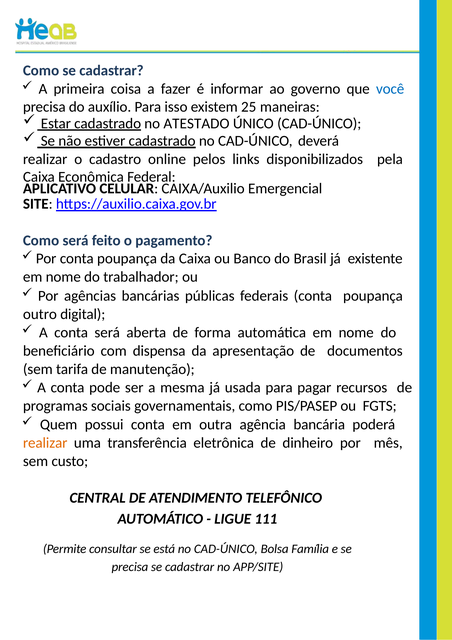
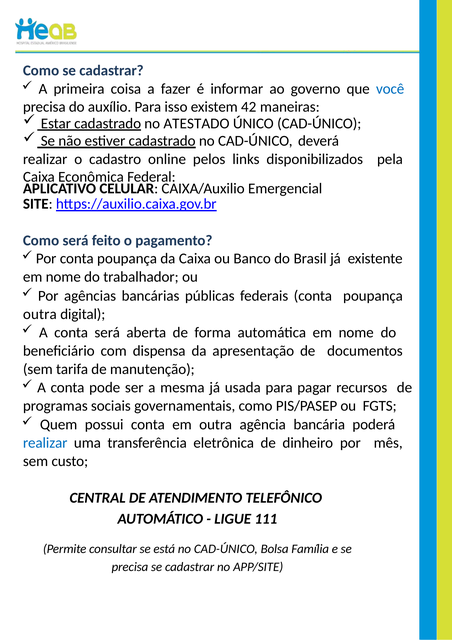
25: 25 -> 42 (249, 107)
outro: outro -> outra (40, 314)
realizar colour: orange -> blue (45, 442)
